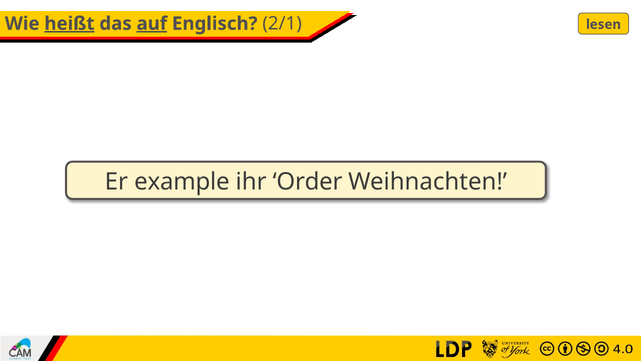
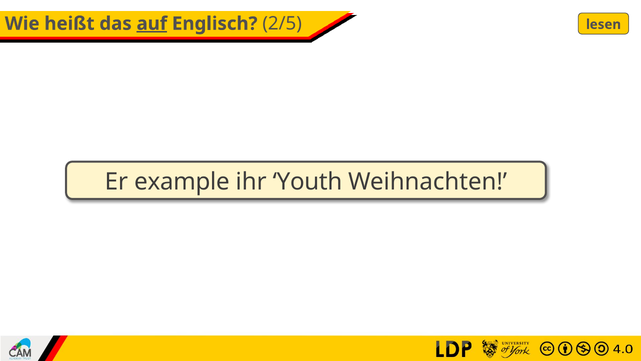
heißt underline: present -> none (69, 24)
2/1: 2/1 -> 2/5 (282, 24)
Order: Order -> Youth (307, 182)
